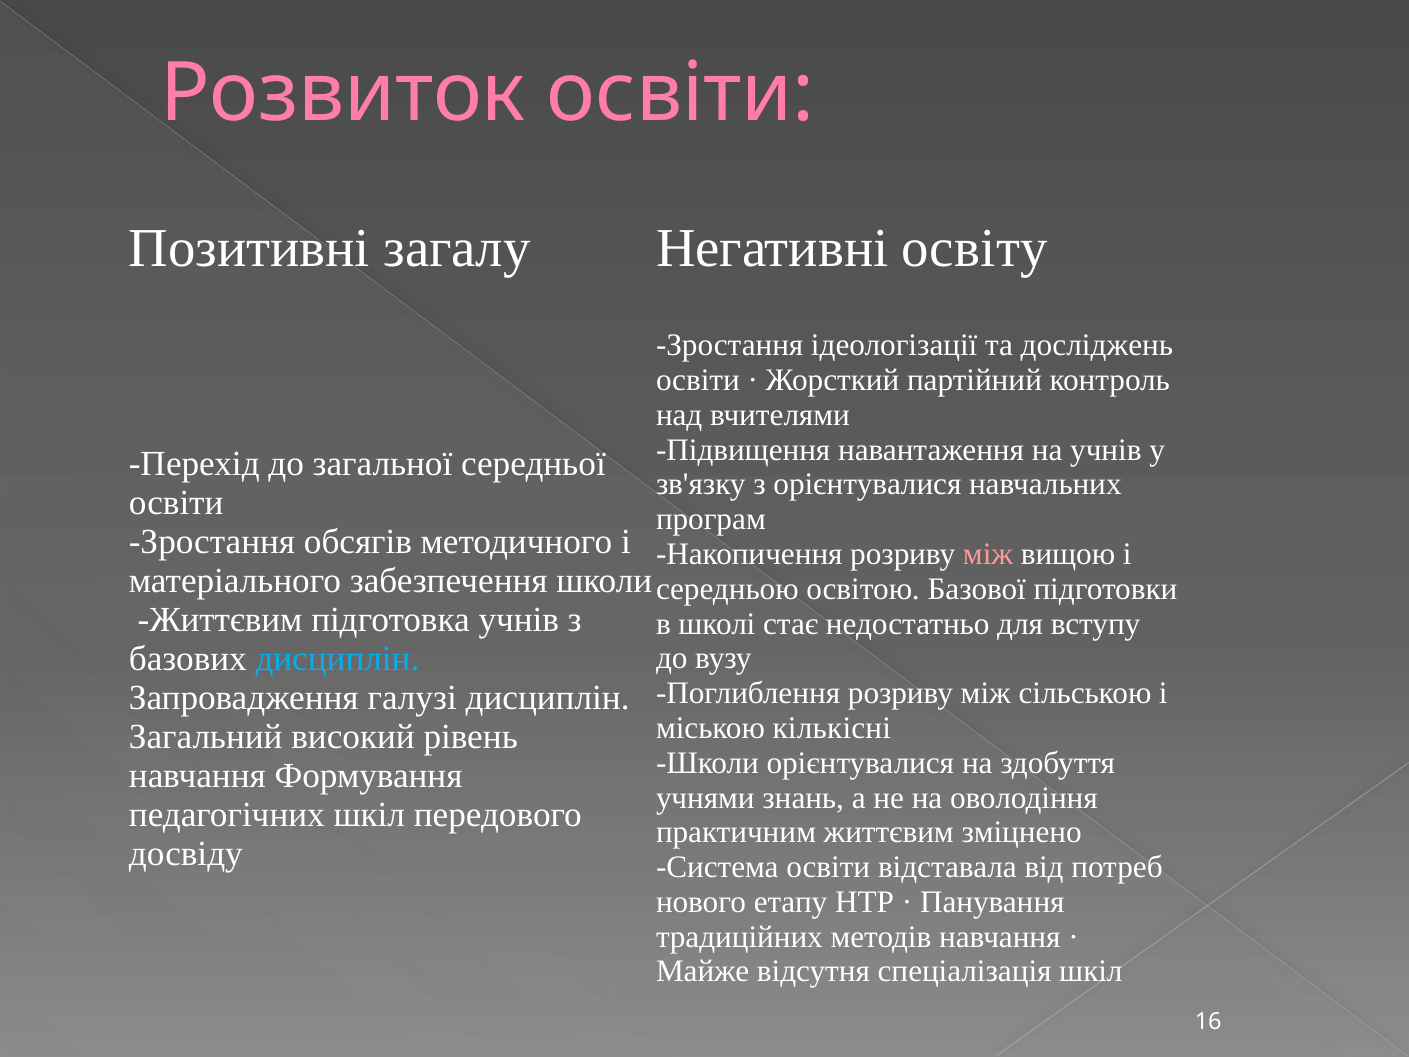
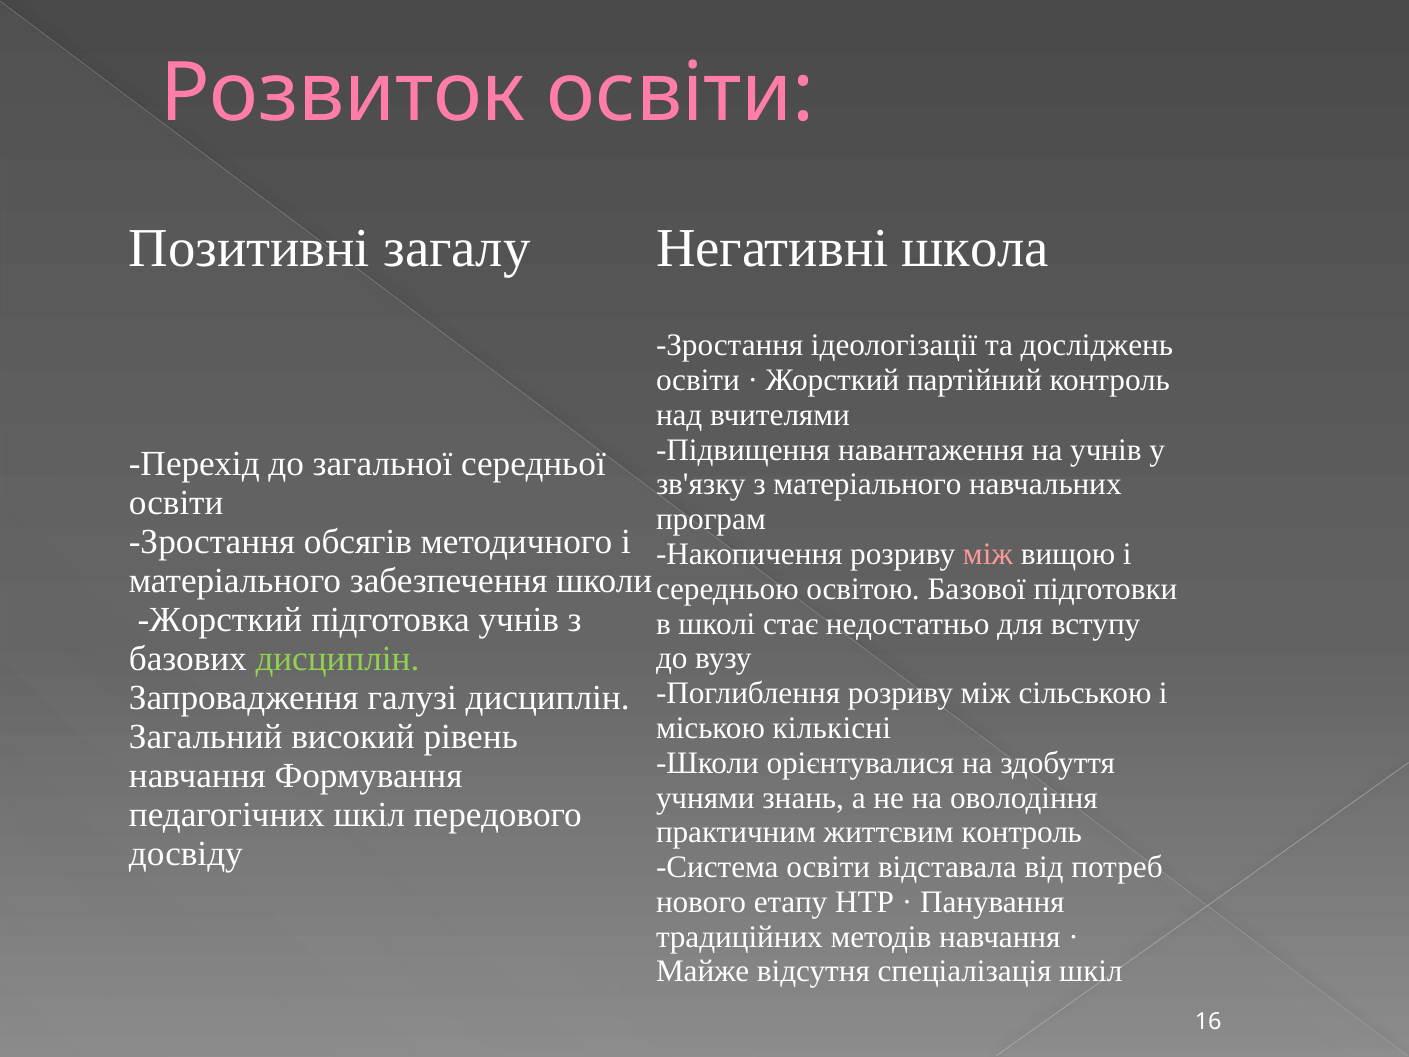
освіту: освіту -> школа (975, 248)
з орієнтувалися: орієнтувалися -> матеріального (867, 484)
Життєвим: Життєвим -> Жорсткий (220, 619)
дисциплін colour: light blue -> light green (337, 658)
життєвим зміцнено: зміцнено -> контроль (1022, 832)
